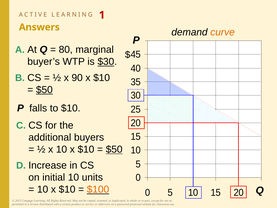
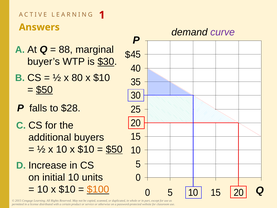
curve colour: orange -> purple (223, 32)
80: 80 -> 88 (66, 50)
90: 90 -> 80 (77, 78)
to $10: $10 -> $28 (71, 108)
